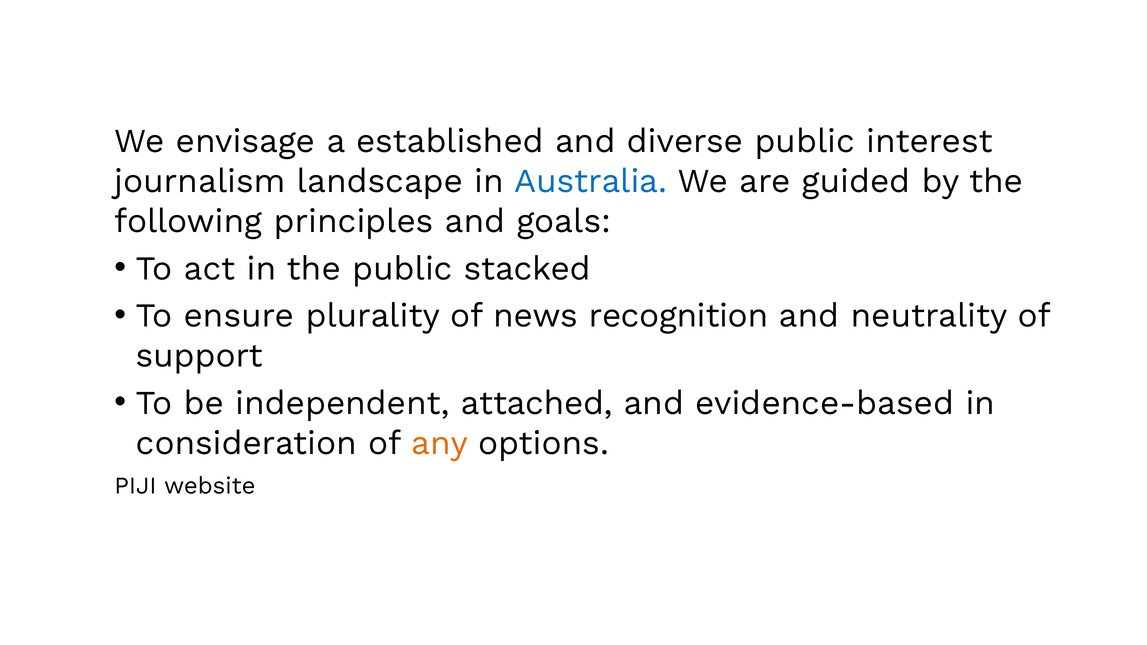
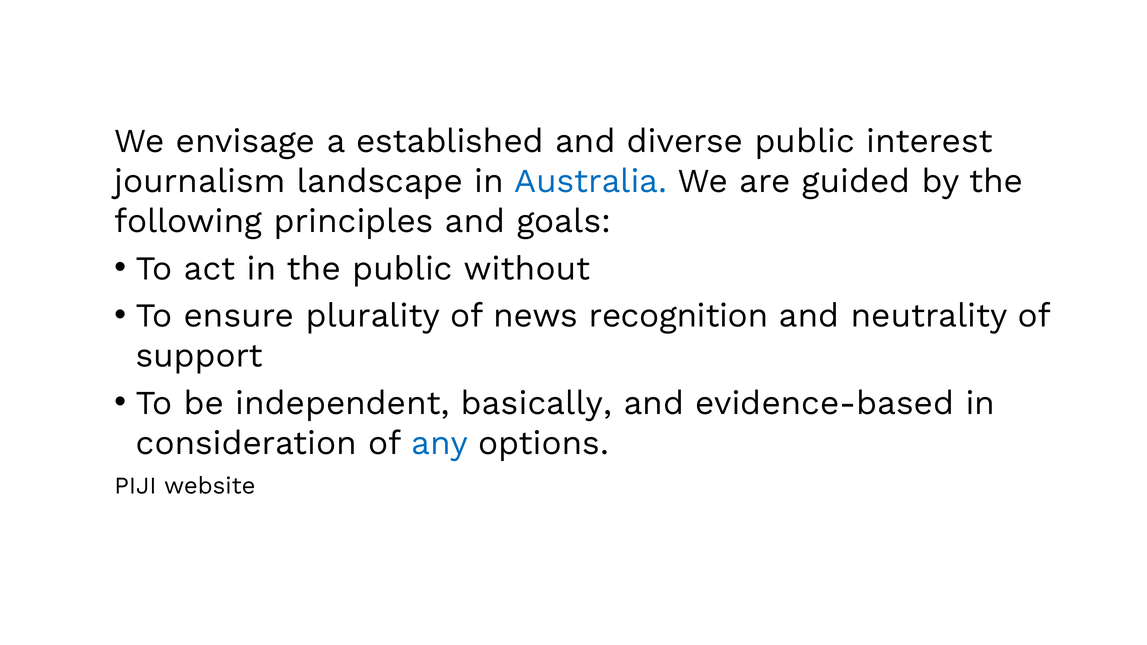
stacked: stacked -> without (527, 269)
attached: attached -> basically (537, 403)
any colour: orange -> blue (440, 443)
